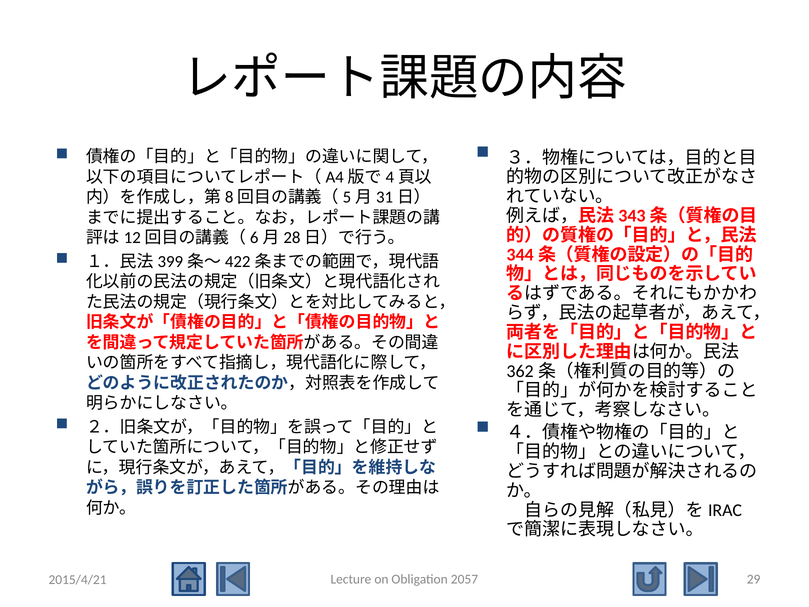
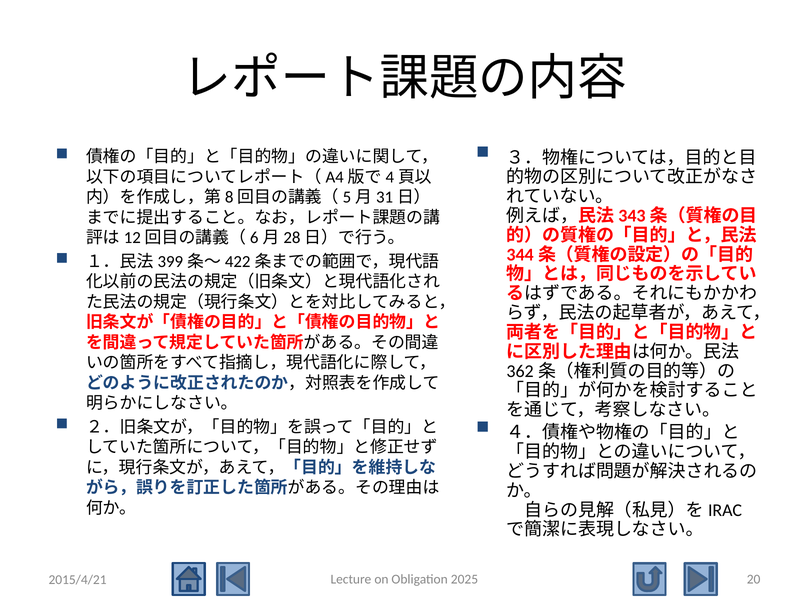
2057: 2057 -> 2025 (464, 579)
29: 29 -> 20 (754, 579)
